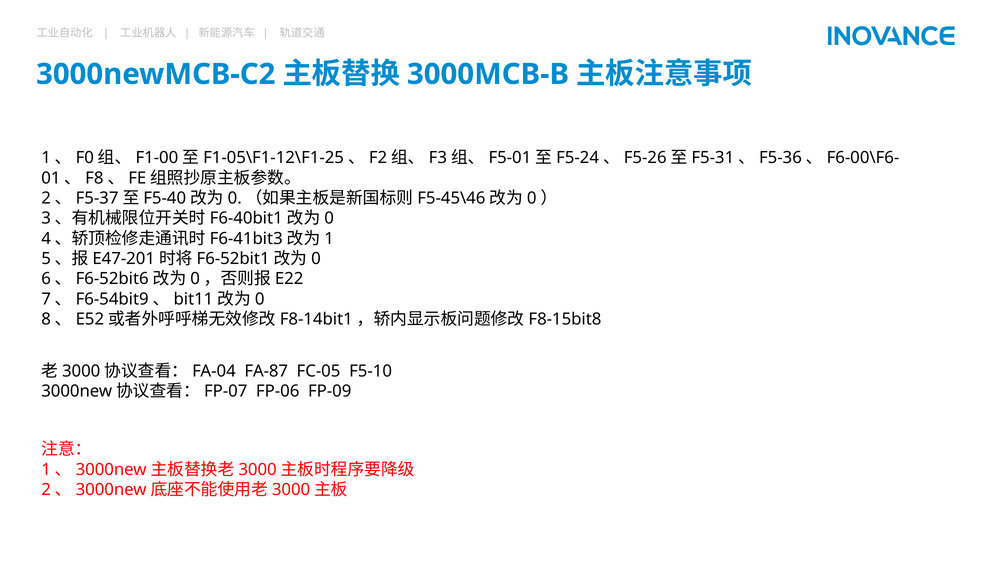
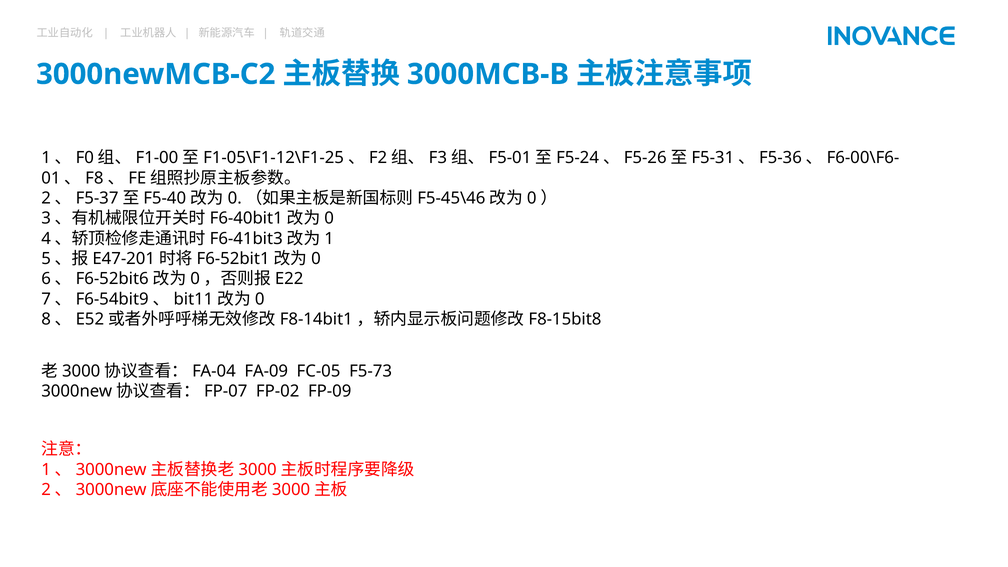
FA-87: FA-87 -> FA-09 (266, 371)
F5-10: F5-10 -> F5-73 (371, 371)
FP-06: FP-06 -> FP-02 (278, 391)
